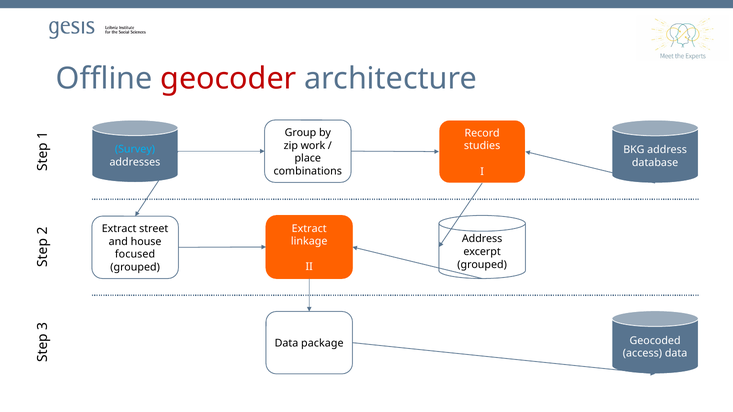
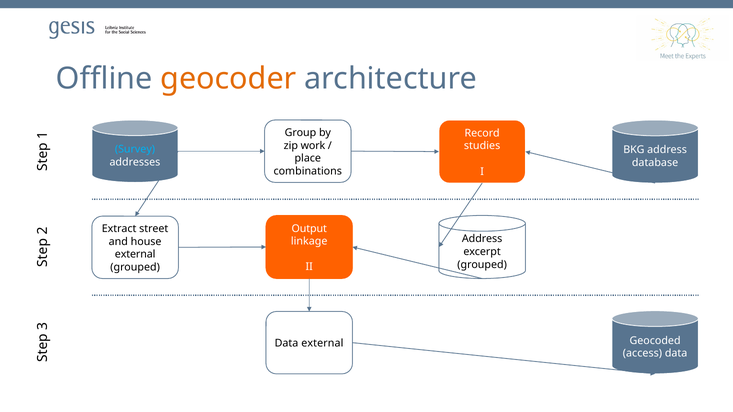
geocoder colour: red -> orange (228, 79)
Extract: Extract -> Output (309, 229)
focused: focused -> external (135, 255)
Data package: package -> external (322, 344)
